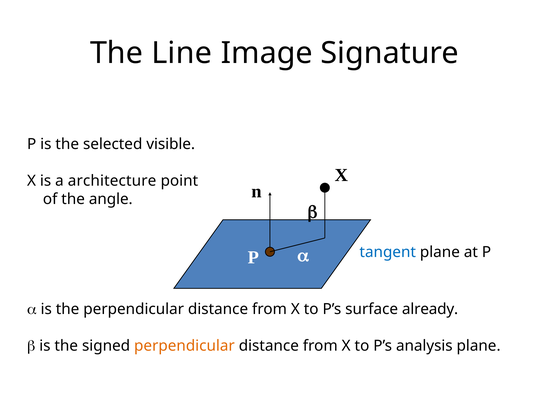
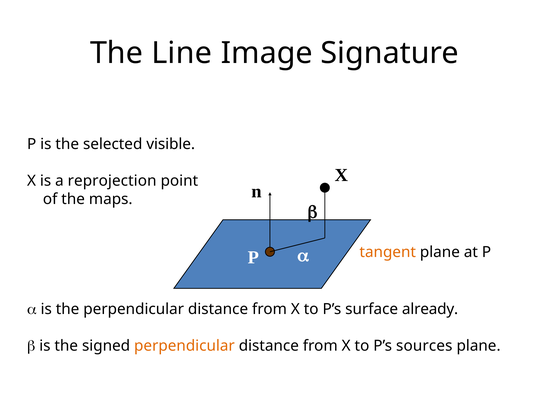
architecture: architecture -> reprojection (112, 181)
angle: angle -> maps (111, 199)
tangent colour: blue -> orange (388, 252)
analysis: analysis -> sources (424, 346)
